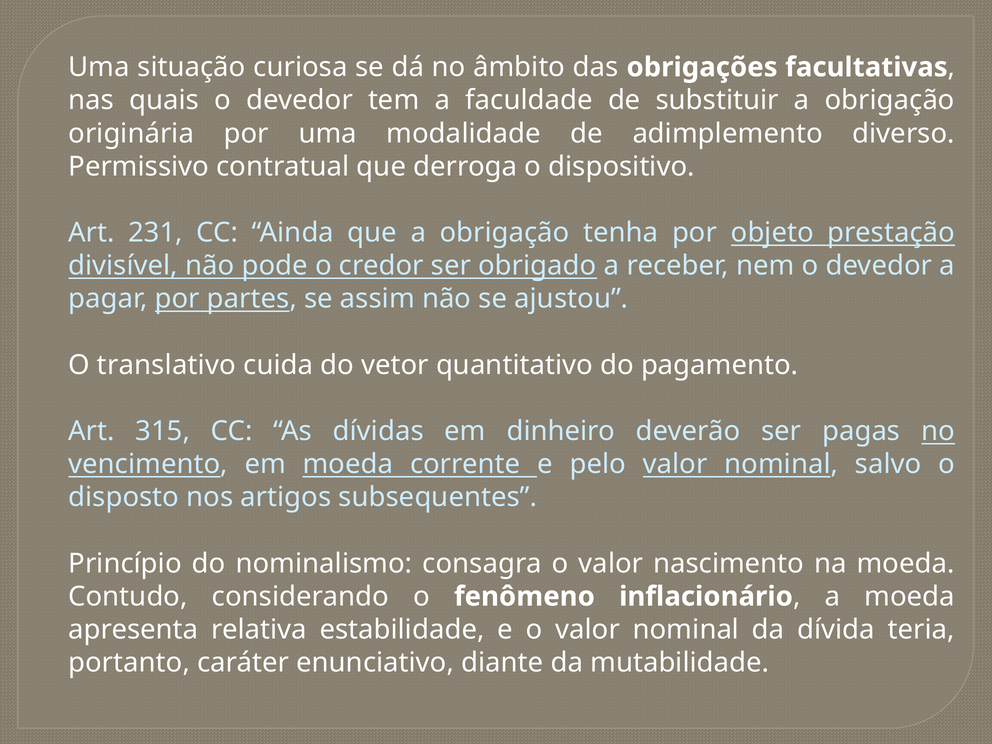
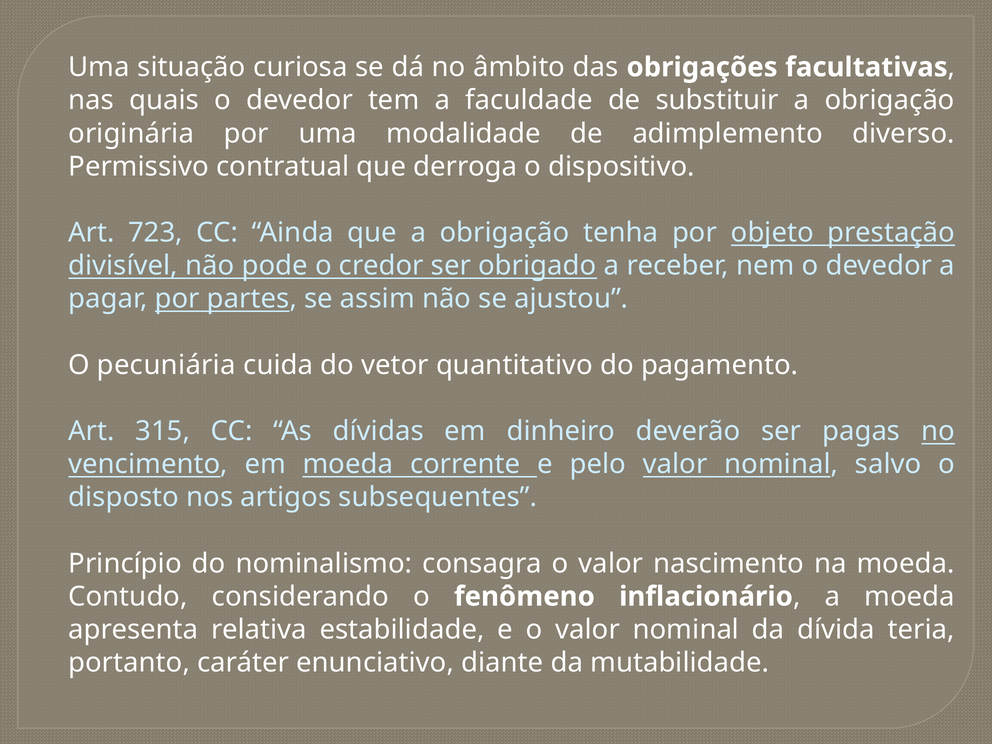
231: 231 -> 723 (156, 233)
translativo: translativo -> pecuniária (166, 365)
